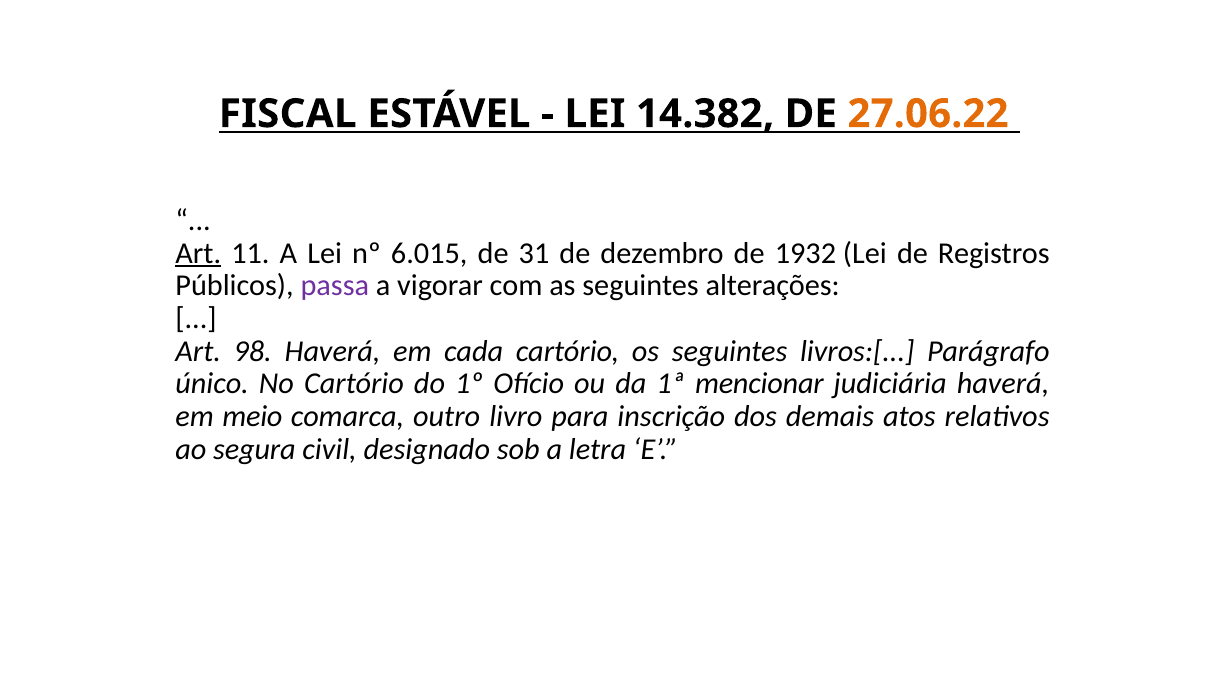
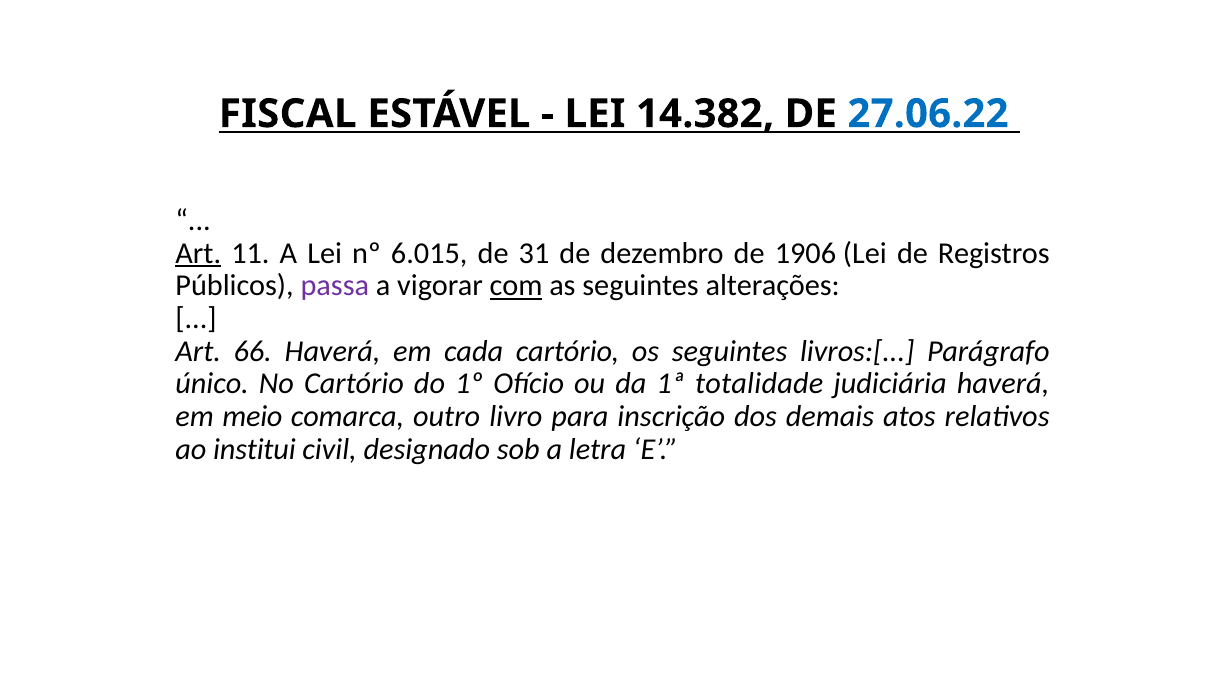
27.06.22 colour: orange -> blue (928, 114)
1932: 1932 -> 1906 (805, 253)
com underline: none -> present (516, 286)
98: 98 -> 66 (253, 351)
mencionar: mencionar -> totalidade (759, 384)
segura: segura -> institui (254, 449)
